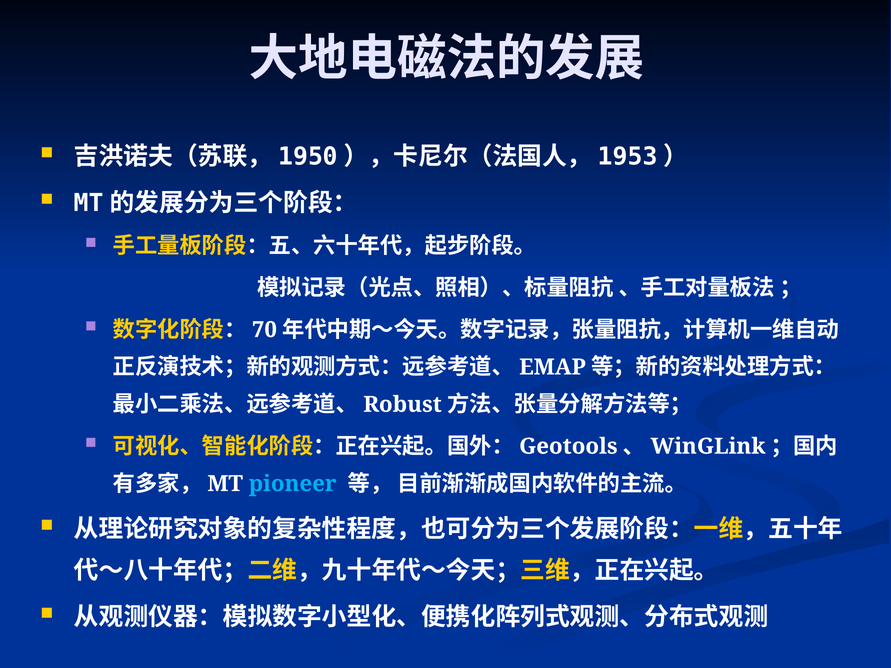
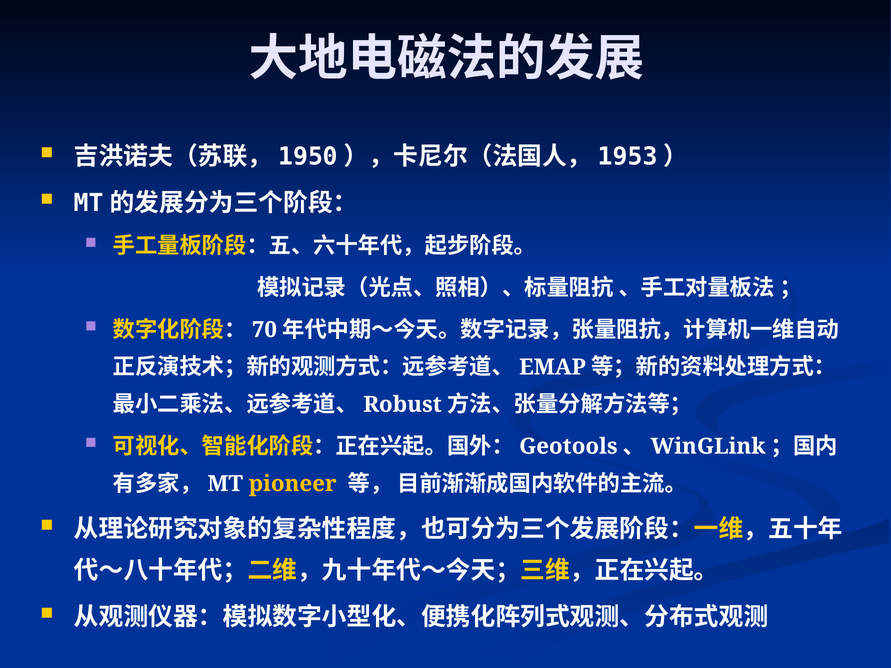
pioneer colour: light blue -> yellow (293, 484)
